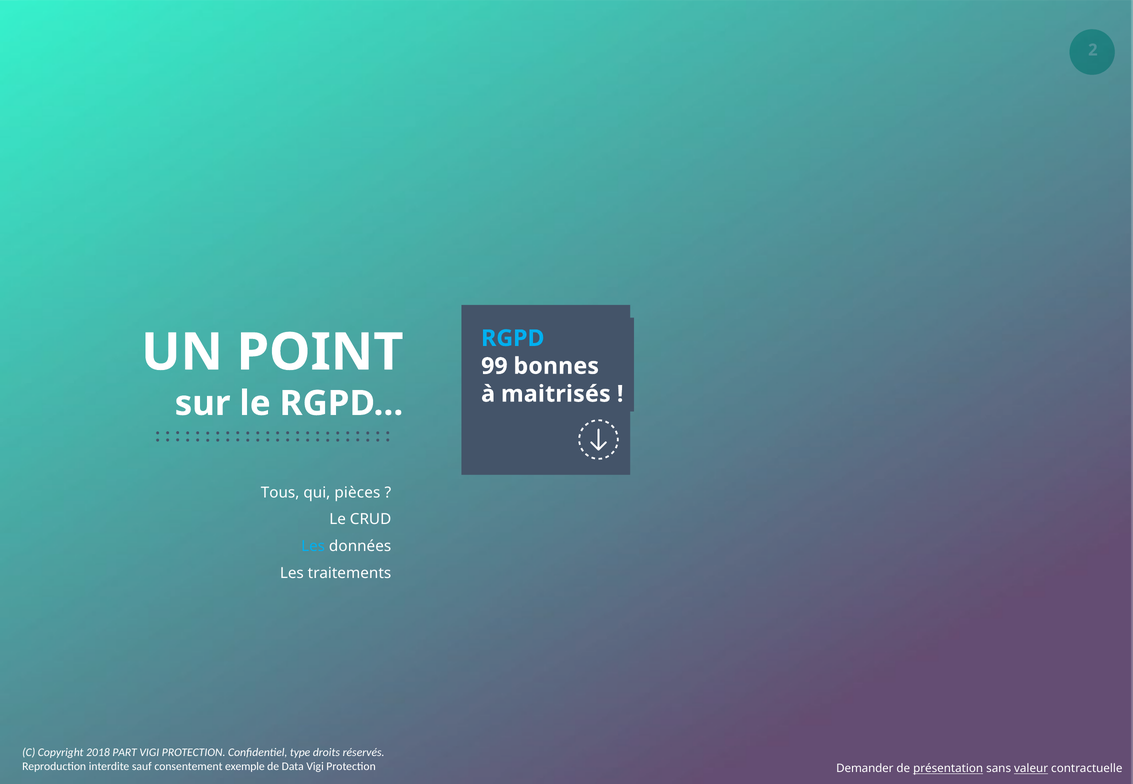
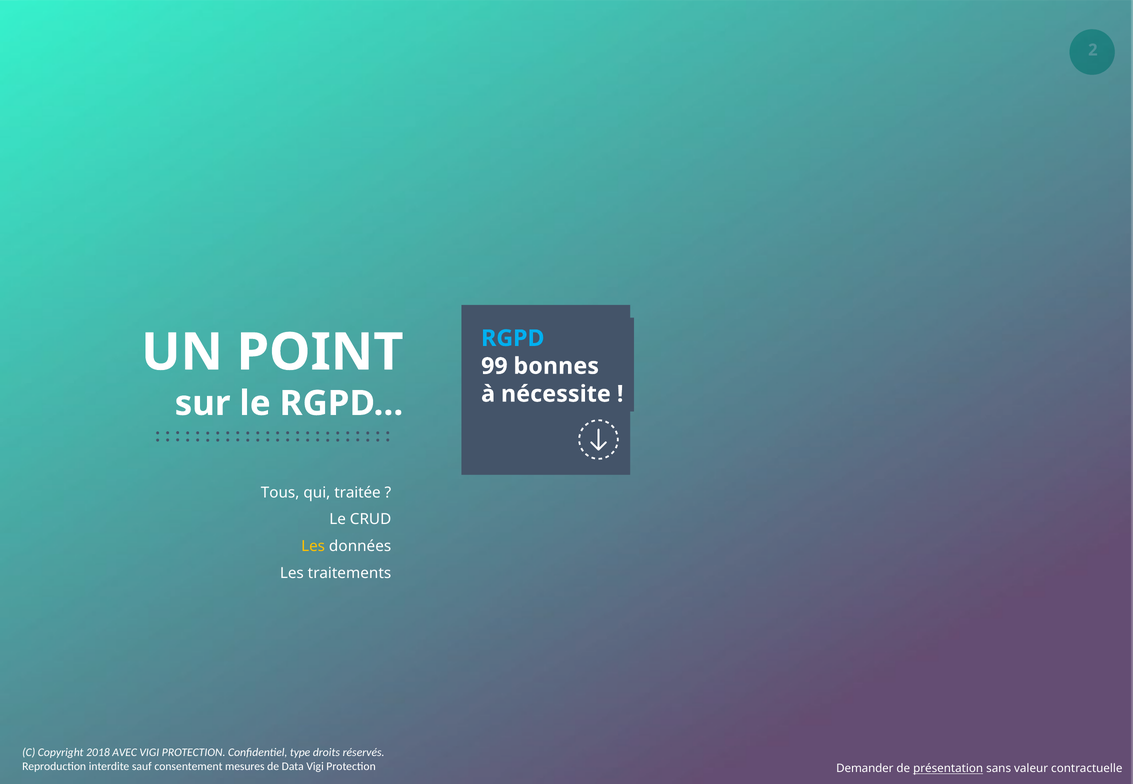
maitrisés: maitrisés -> nécessite (556, 394)
pièces: pièces -> traitée (358, 493)
Les colour: light blue -> yellow (313, 547)
PART: PART -> AVEC (125, 753)
exemple: exemple -> mesures (245, 767)
valeur underline: present -> none (1031, 769)
